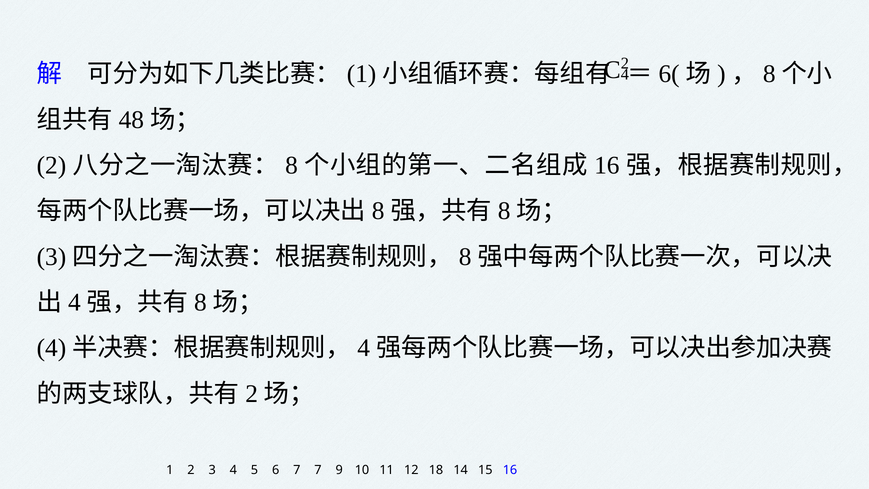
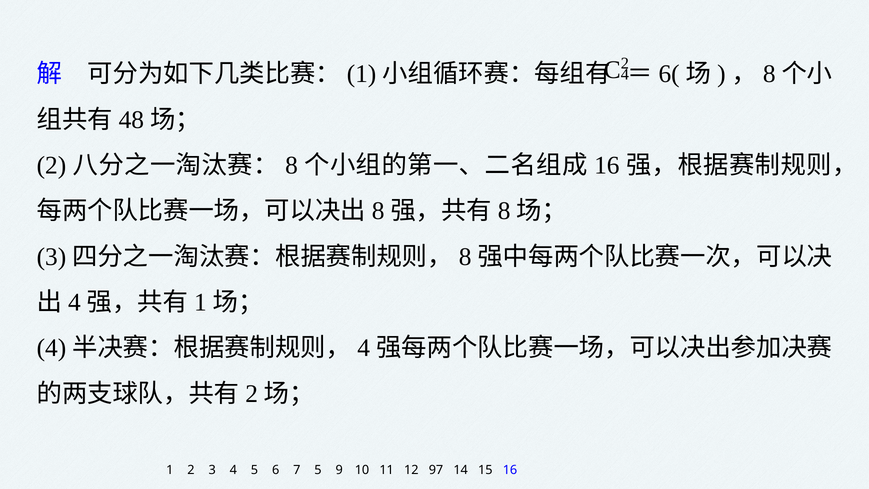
8: 8 -> 1 (200, 302)
7 7: 7 -> 5 (318, 470)
18: 18 -> 97 (436, 470)
